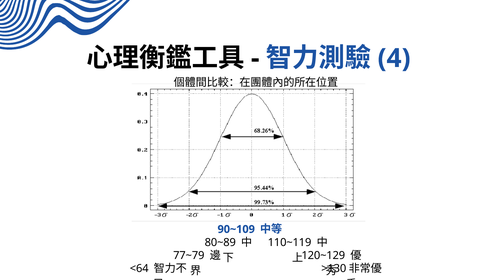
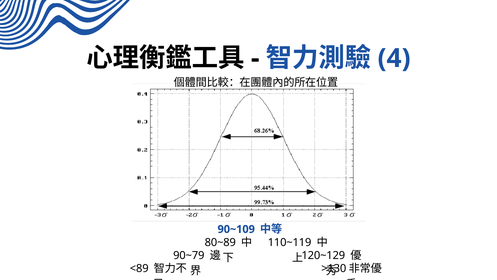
77~79: 77~79 -> 90~79 (189, 255)
<64: <64 -> <89 (139, 268)
